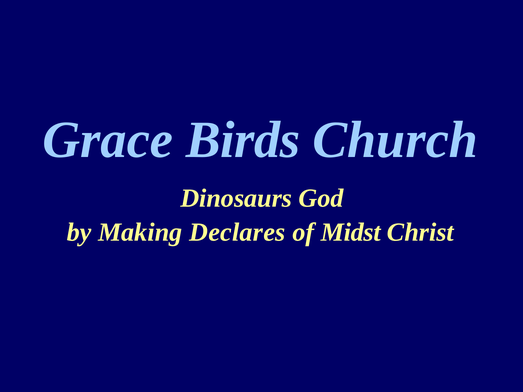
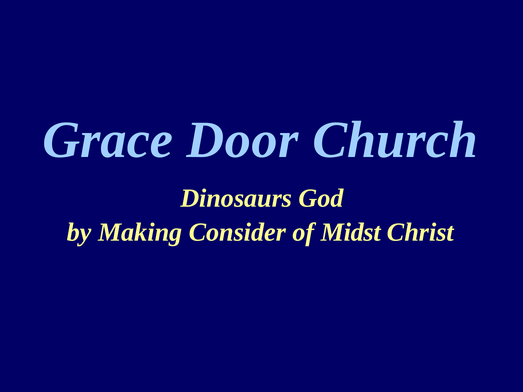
Birds: Birds -> Door (243, 140)
Declares: Declares -> Consider (237, 232)
